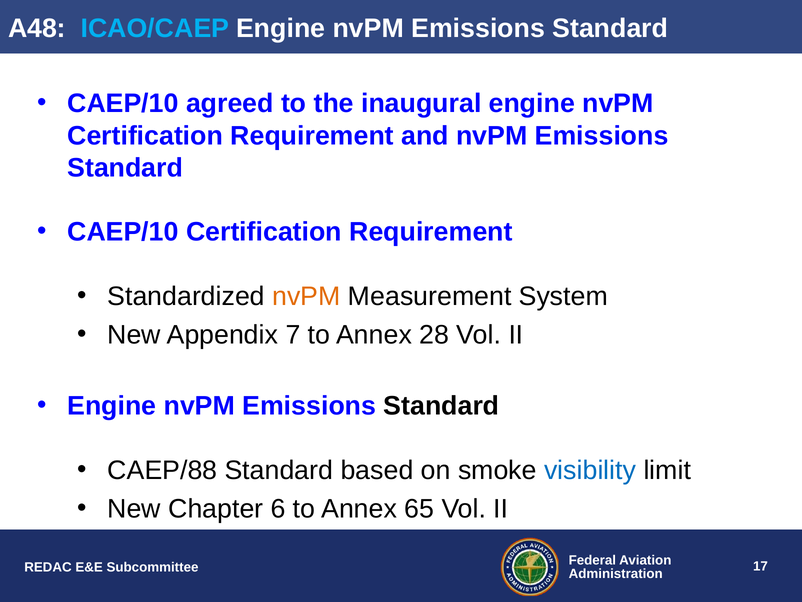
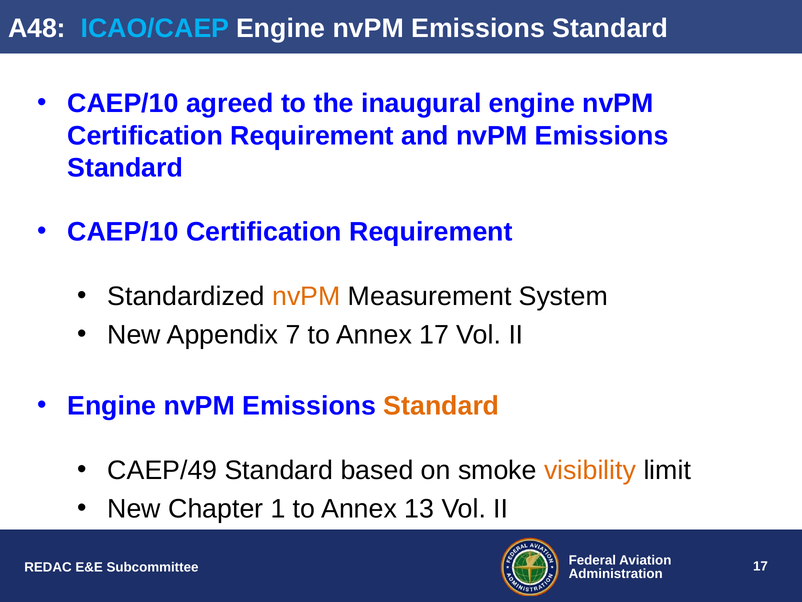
Annex 28: 28 -> 17 (434, 335)
Standard colour: black -> orange (441, 406)
CAEP/88: CAEP/88 -> CAEP/49 (162, 470)
visibility colour: blue -> orange (590, 470)
6: 6 -> 1 (278, 509)
65: 65 -> 13 (419, 509)
